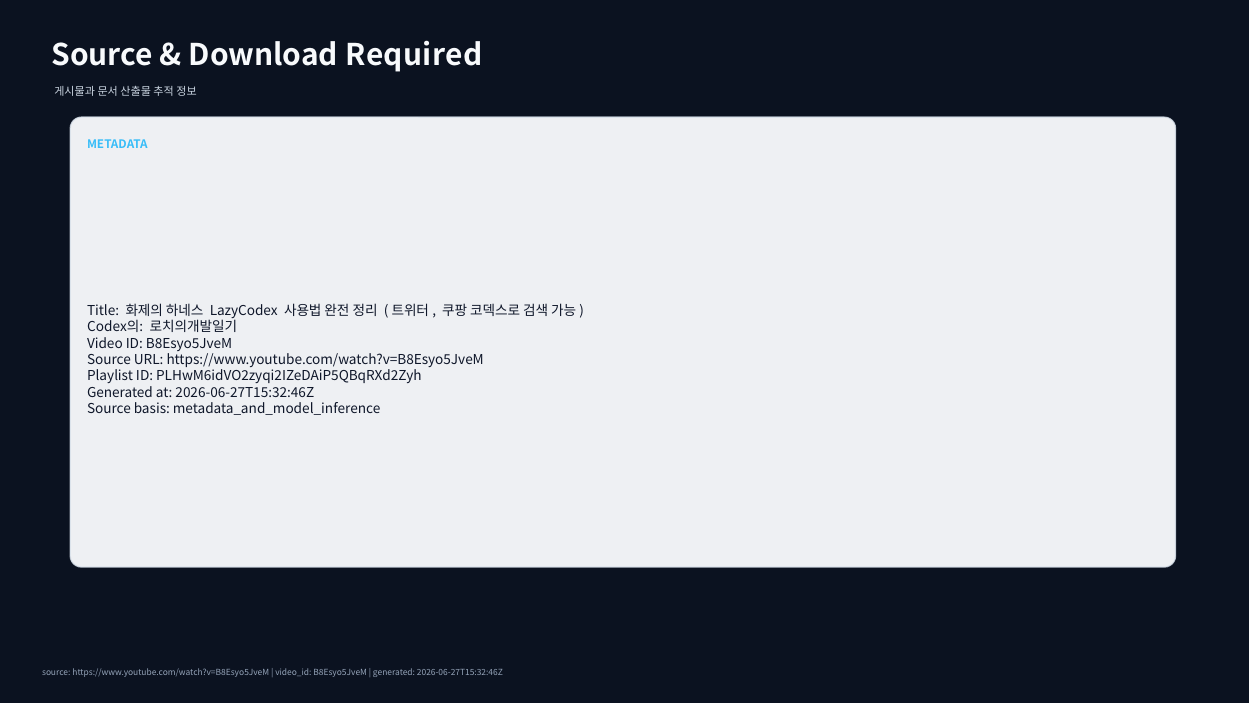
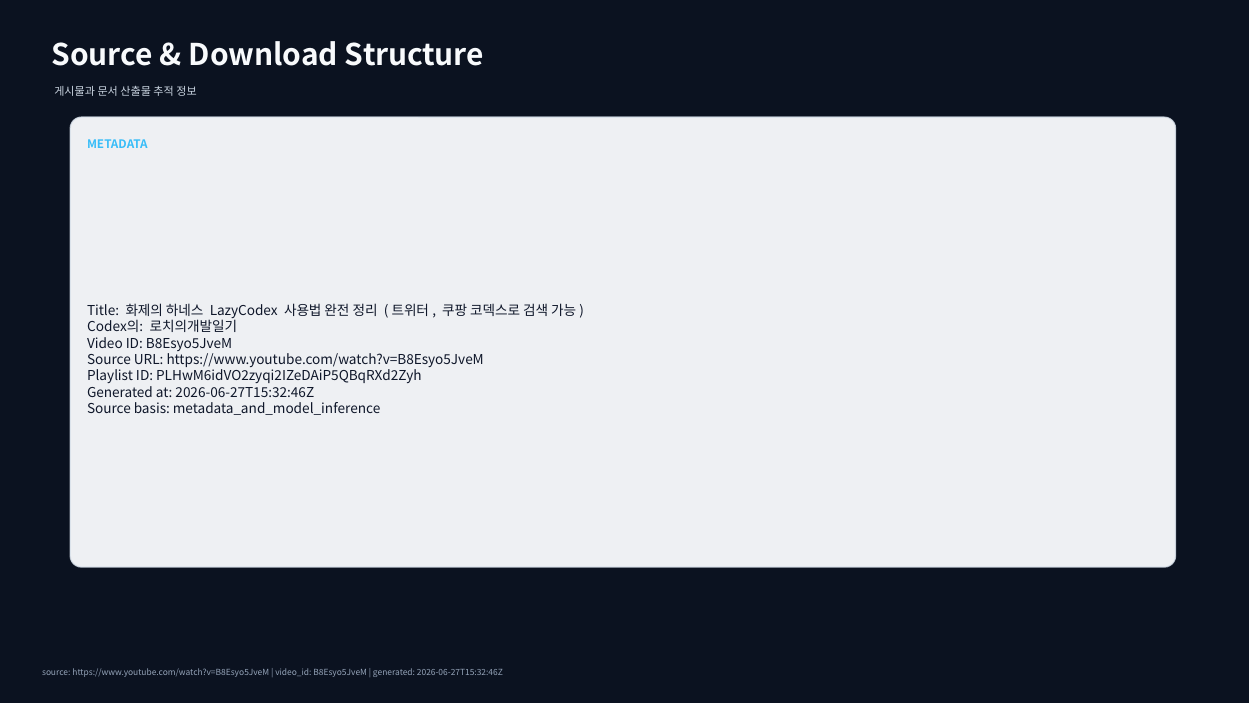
Required: Required -> Structure (414, 56)
